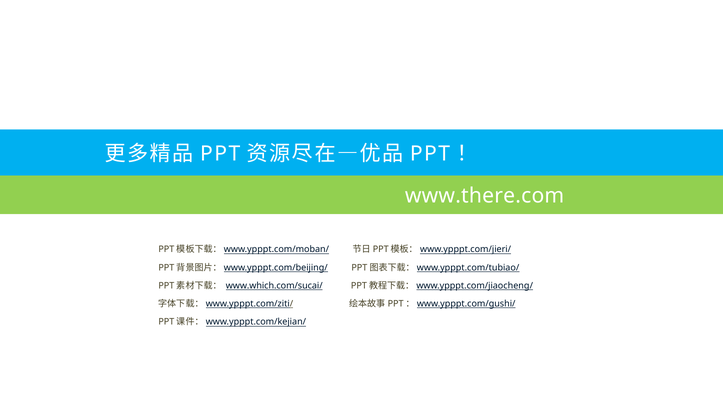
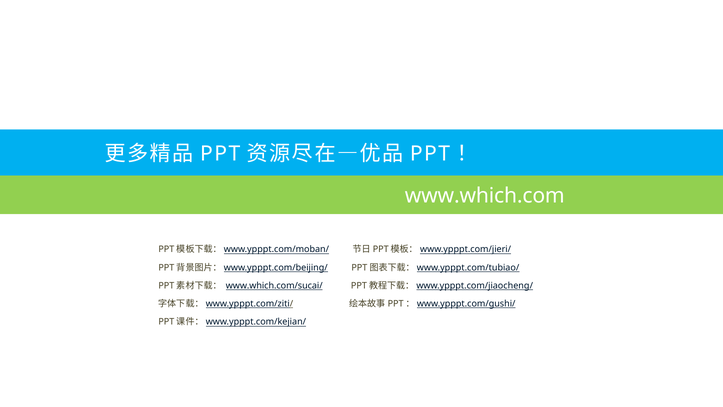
www.there.com: www.there.com -> www.which.com (485, 196)
